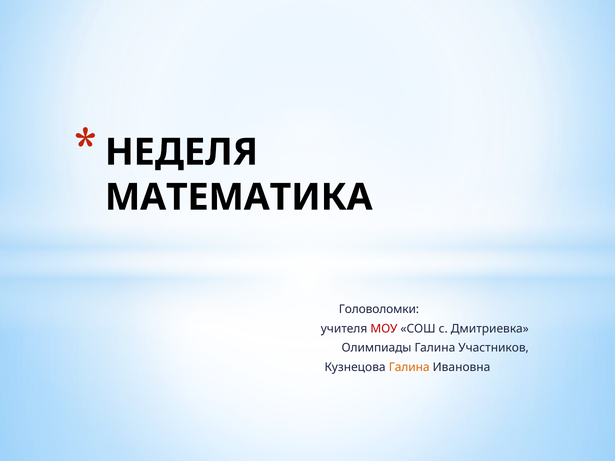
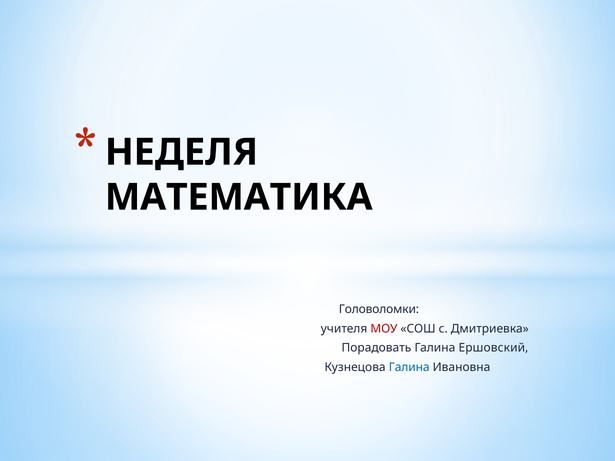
Олимпиады: Олимпиады -> Порадовать (376, 348)
Участников: Участников -> Ершовский (494, 348)
Галина colour: orange -> blue (409, 368)
